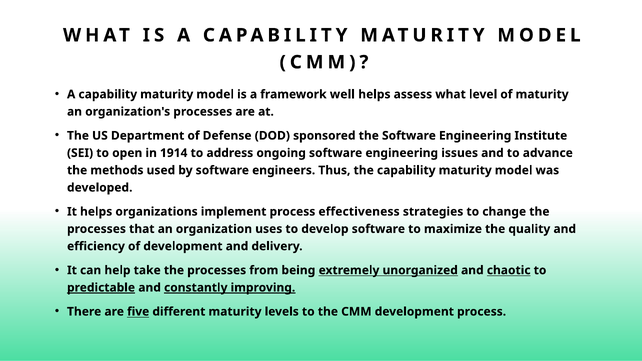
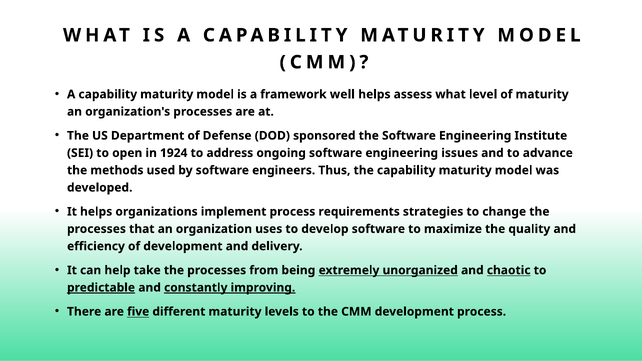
1914: 1914 -> 1924 (174, 153)
effectiveness: effectiveness -> requirements (359, 212)
